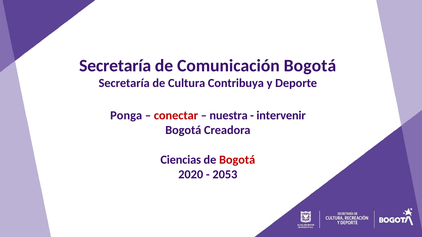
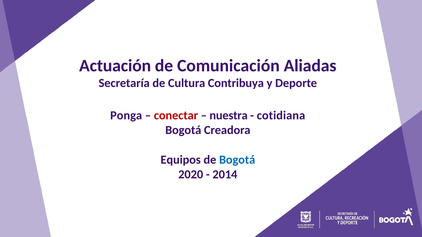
Secretaría: Secretaría -> Actuación (115, 66)
Comunicación Bogotá: Bogotá -> Aliadas (310, 66)
intervenir: intervenir -> cotidiana (281, 115)
Ciencias: Ciencias -> Equipos (181, 160)
Bogotá colour: red -> blue (237, 160)
2053: 2053 -> 2014 (225, 175)
